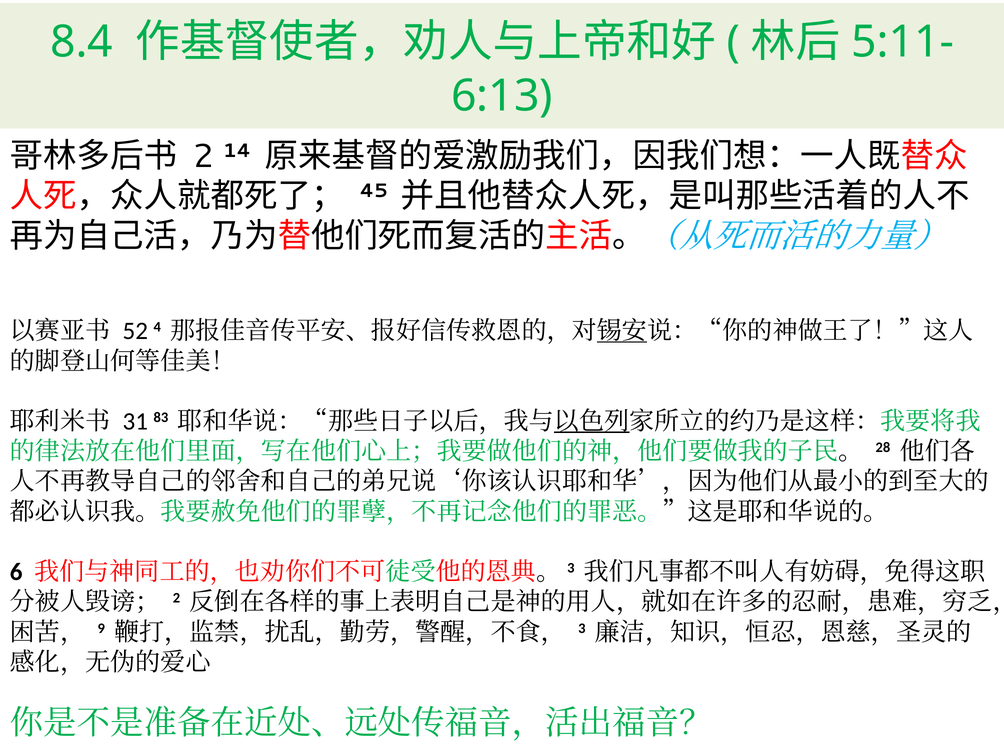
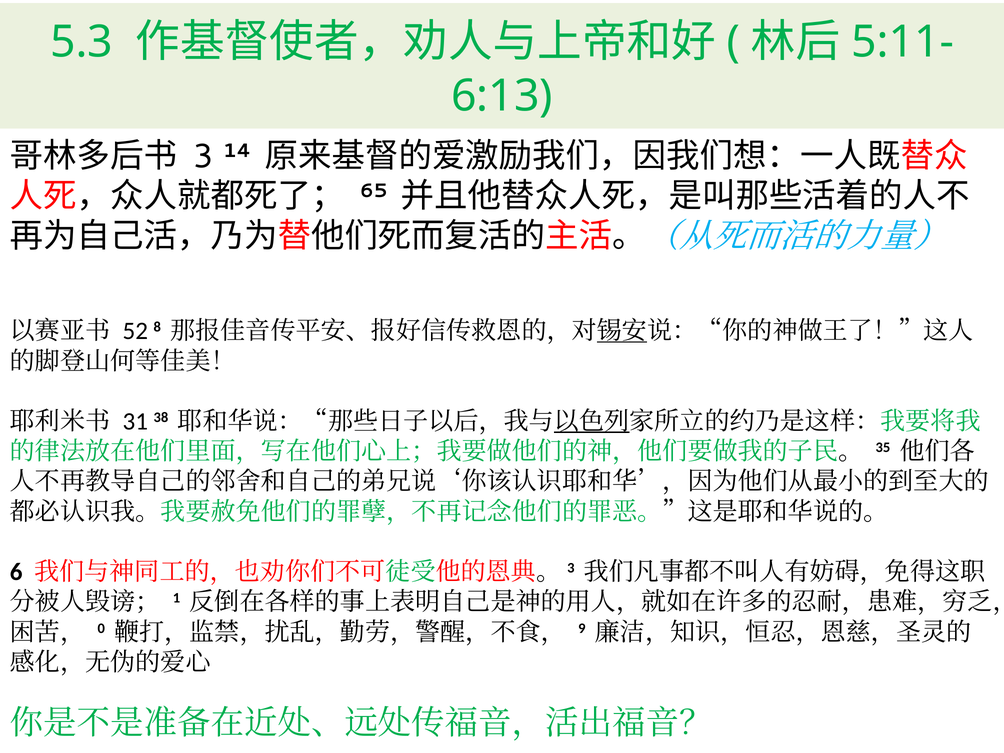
8.4: 8.4 -> 5.3 (81, 42)
2: 2 -> 3 (203, 156)
45: 45 -> 65 (374, 191)
4: 4 -> 8 (157, 327)
83: 83 -> 38 (161, 417)
28: 28 -> 35 (883, 448)
2: 2 -> 1 (176, 598)
9: 9 -> 0 (101, 628)
3: 3 -> 9 (582, 628)
